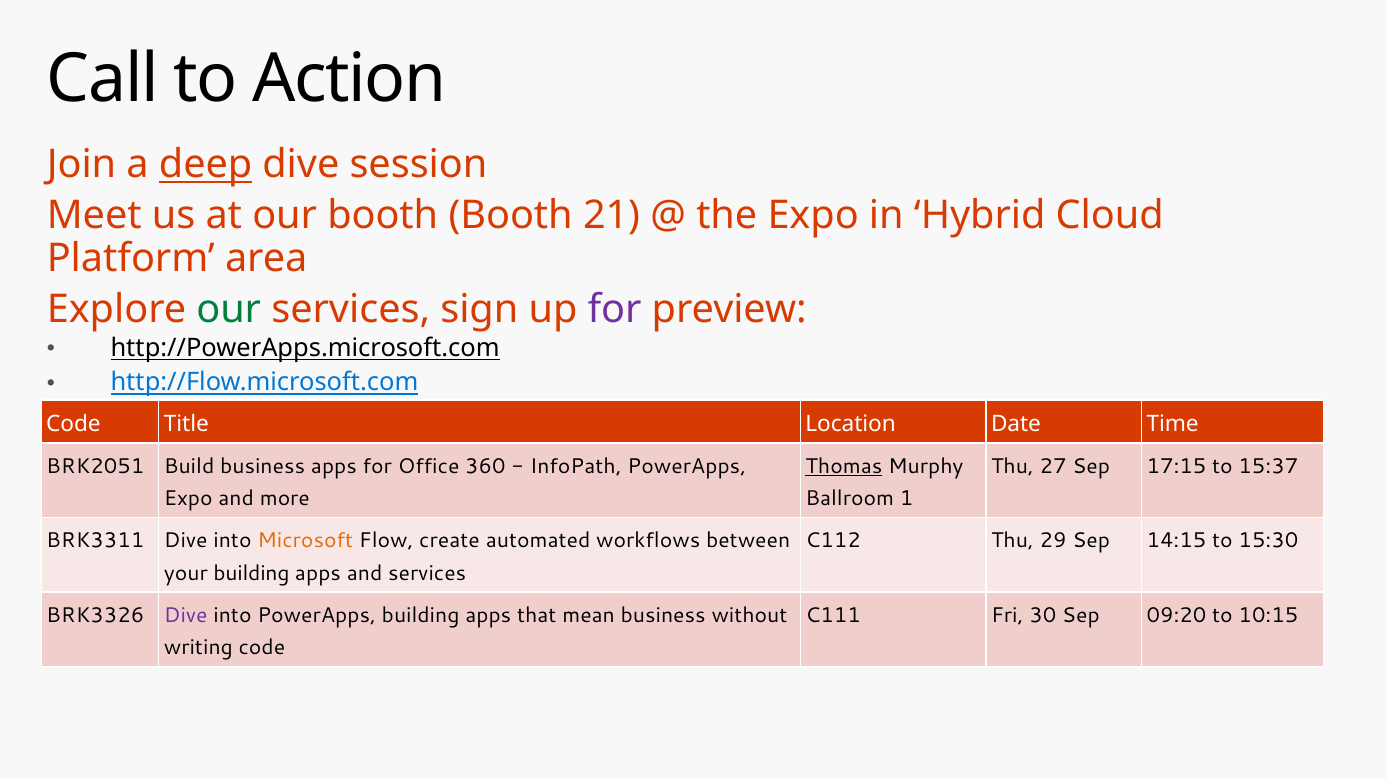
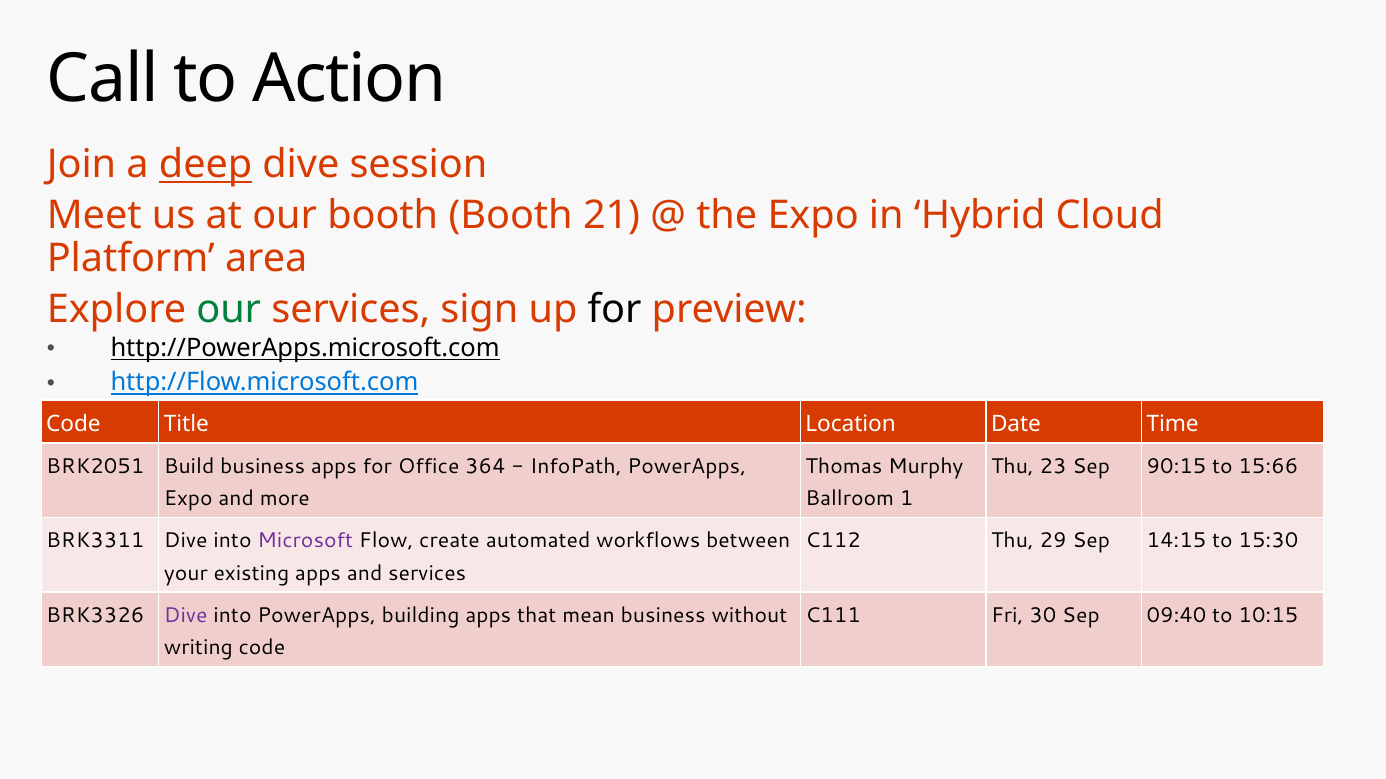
for colour: purple -> black (615, 309)
360: 360 -> 364 (485, 467)
Thomas underline: present -> none (844, 467)
27: 27 -> 23 (1053, 467)
17:15: 17:15 -> 90:15 (1176, 467)
15:37: 15:37 -> 15:66 (1268, 467)
Microsoft colour: orange -> purple (305, 541)
your building: building -> existing (251, 573)
09:20: 09:20 -> 09:40 (1176, 616)
